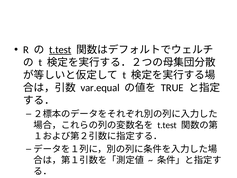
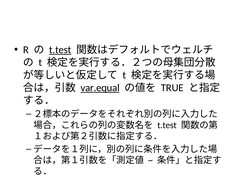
var.equal underline: none -> present (100, 88)
